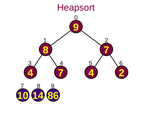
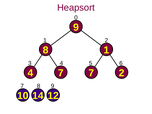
8 7: 7 -> 1 (106, 50)
7 4: 4 -> 7 (91, 73)
86: 86 -> 12 (53, 96)
